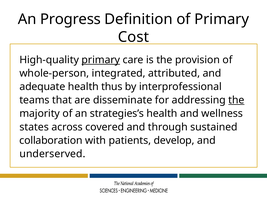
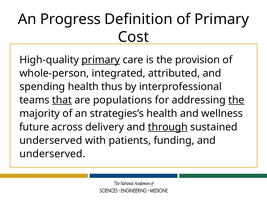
adequate: adequate -> spending (42, 87)
that underline: none -> present (62, 100)
disseminate: disseminate -> populations (123, 100)
states: states -> future (34, 127)
covered: covered -> delivery (105, 127)
through underline: none -> present (168, 127)
collaboration: collaboration -> underserved (51, 141)
develop: develop -> funding (174, 141)
